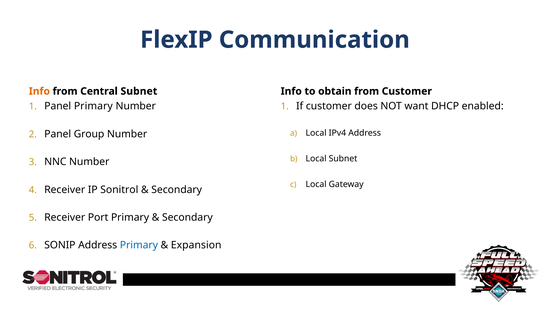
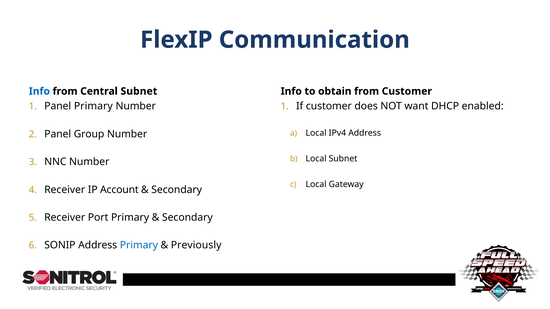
Info colour: orange -> blue (39, 91)
Sonitrol: Sonitrol -> Account (119, 190)
Expansion: Expansion -> Previously (196, 246)
